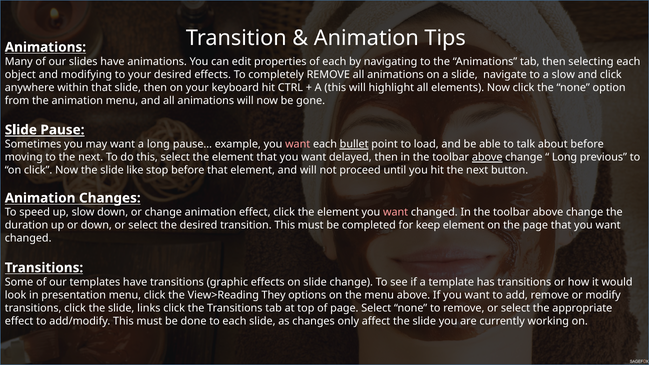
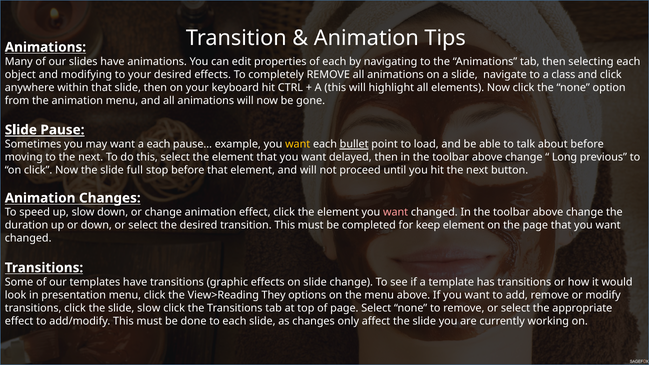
a slow: slow -> class (563, 75)
a long: long -> each (158, 144)
want colour: pink -> yellow (298, 144)
above underline: present -> none (487, 157)
like: like -> full (135, 170)
slide links: links -> slow (149, 308)
